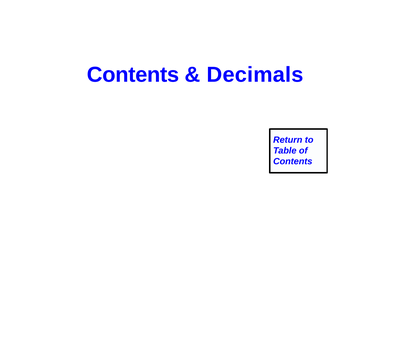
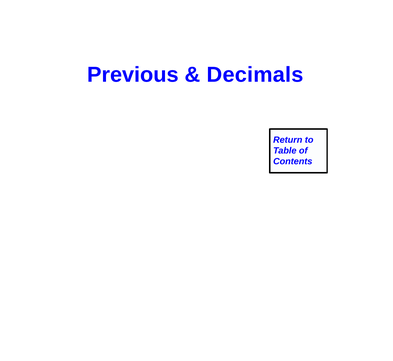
Contents: Contents -> Previous (133, 75)
